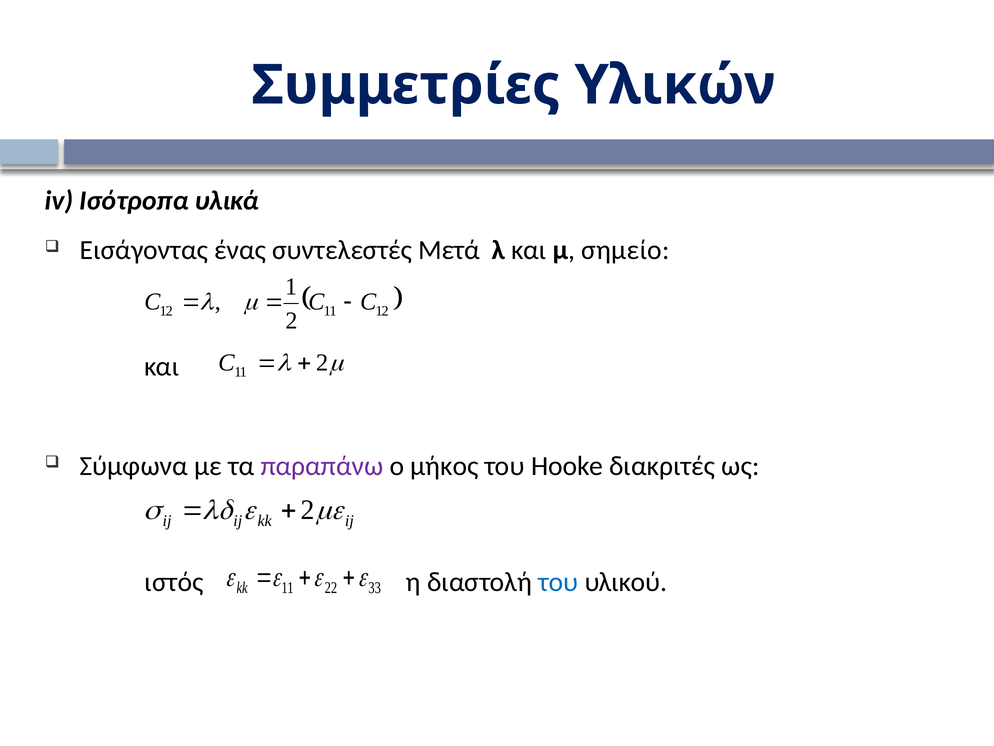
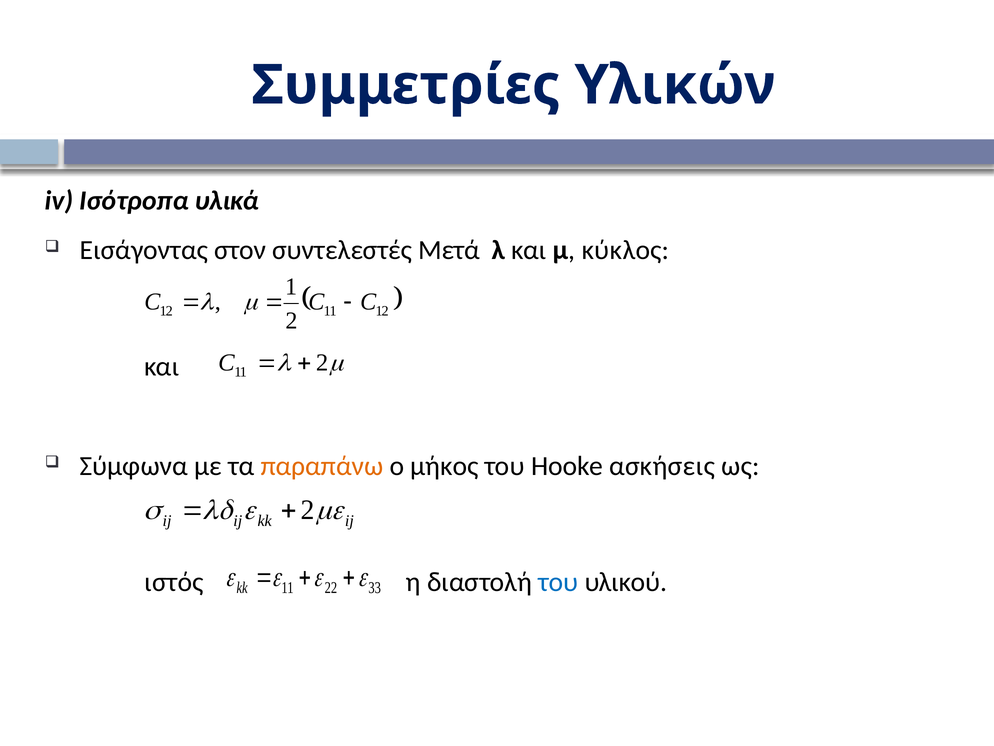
ένας: ένας -> στον (240, 250)
σημείο: σημείο -> κύκλος (626, 250)
παραπάνω colour: purple -> orange (322, 466)
διακριτές: διακριτές -> ασκήσεις (662, 466)
